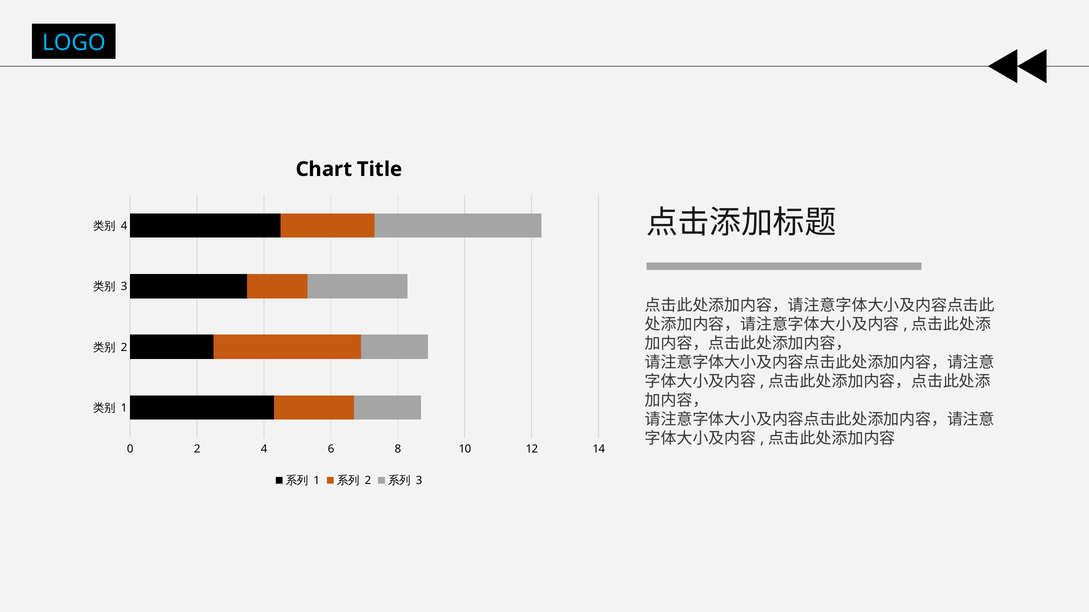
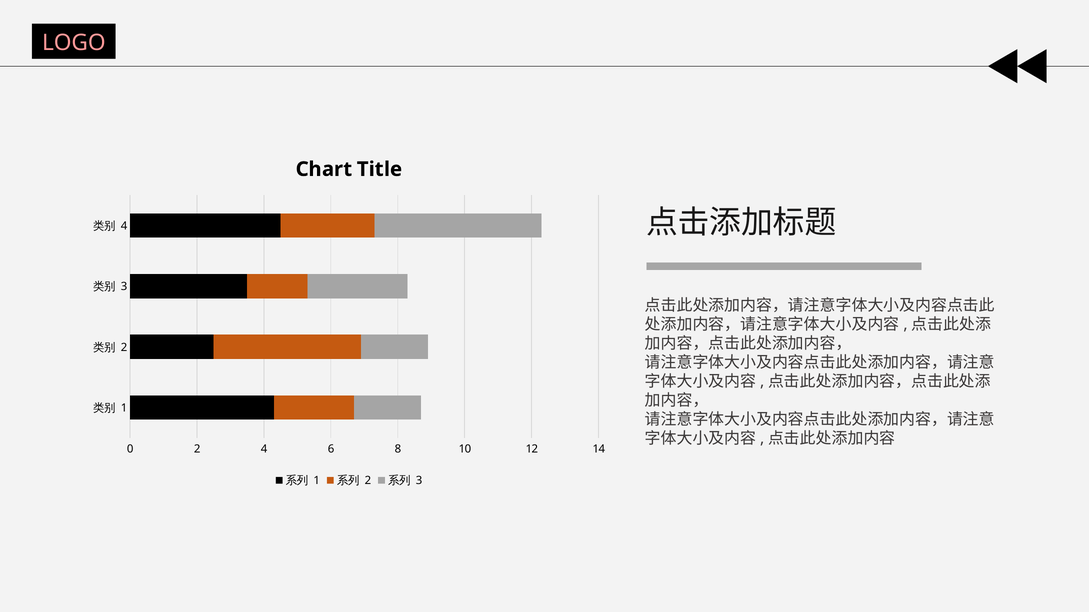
LOGO colour: light blue -> pink (74, 43)
